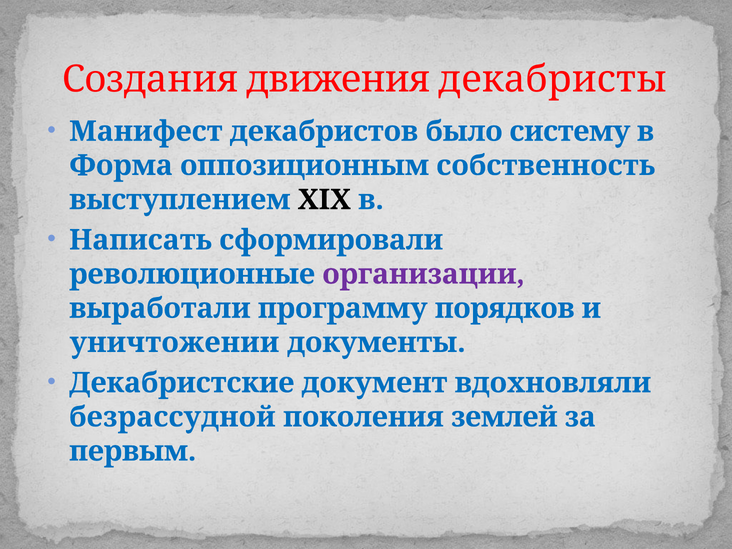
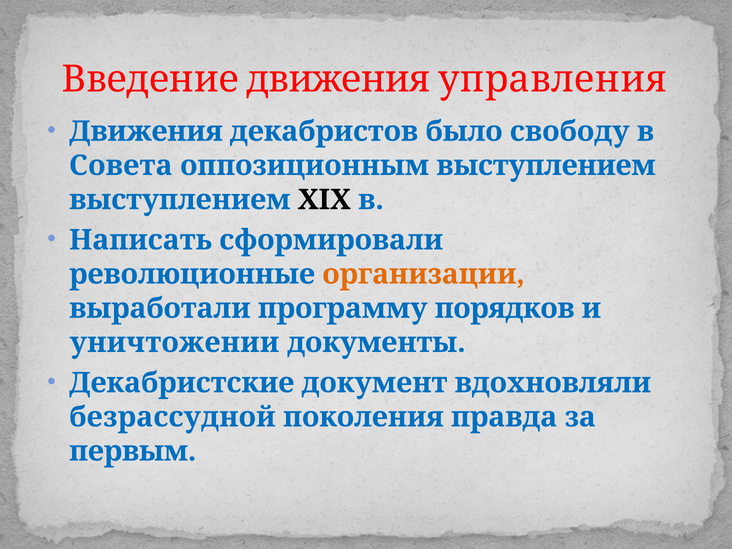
Создания: Создания -> Введение (150, 79)
декабристы: декабристы -> управления (553, 79)
Манифест: Манифест -> Движения (146, 131)
систему: систему -> свободу (570, 131)
Форма: Форма -> Совета (121, 166)
оппозиционным собственность: собственность -> выступлением (546, 166)
организации colour: purple -> orange (424, 274)
землей: землей -> правда (504, 417)
